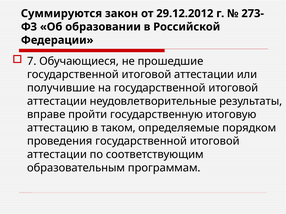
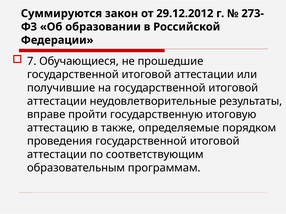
таком: таком -> также (118, 128)
